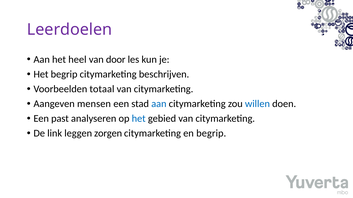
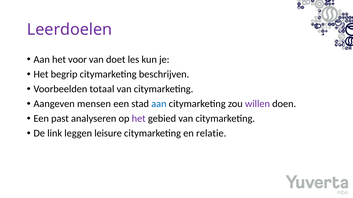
heel: heel -> voor (78, 60)
door: door -> doet (116, 60)
willen colour: blue -> purple (257, 104)
het colour: blue -> purple (139, 119)
zorgen: zorgen -> leisure (108, 134)
en begrip: begrip -> relatie (211, 134)
